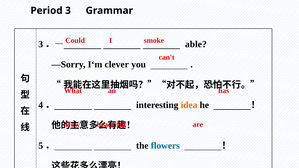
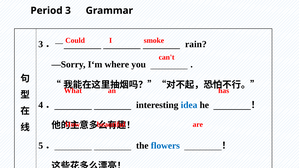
able: able -> rain (196, 44)
clever: clever -> where (117, 65)
idea colour: orange -> blue (189, 105)
